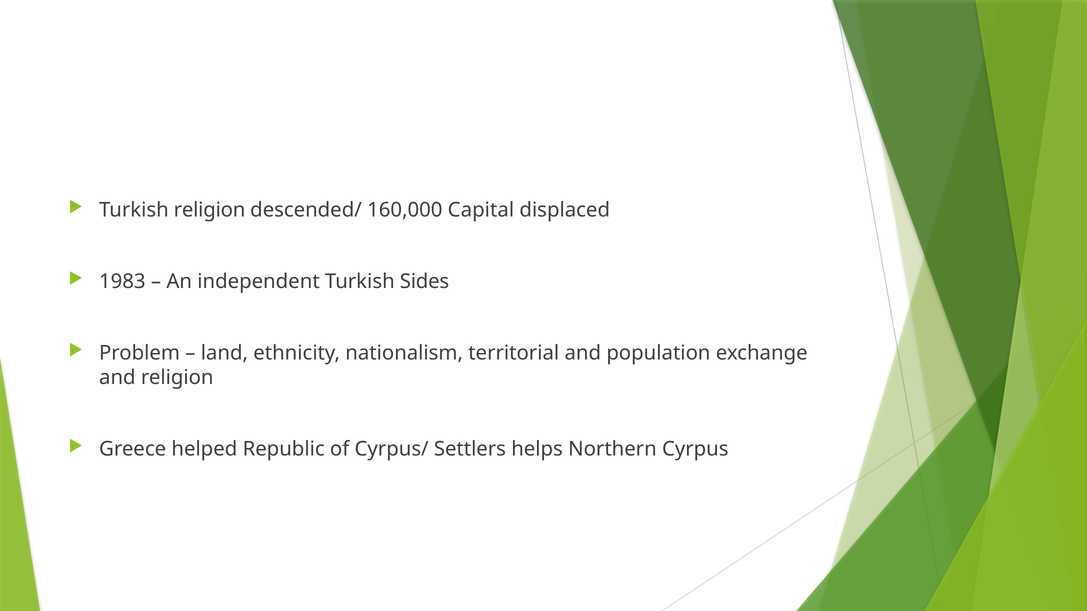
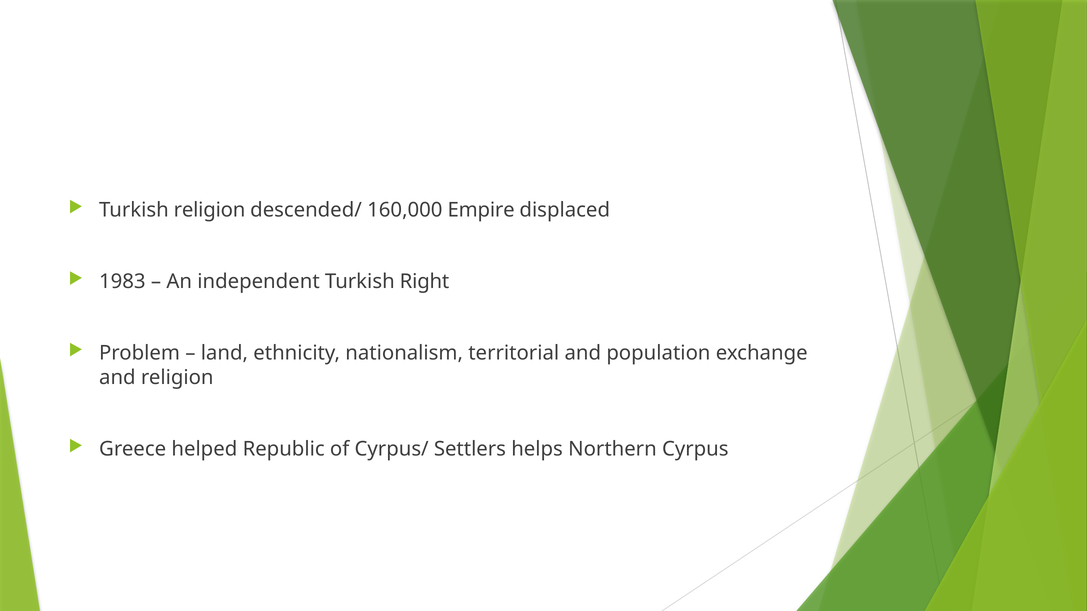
Capital: Capital -> Empire (481, 210)
Sides: Sides -> Right (425, 282)
